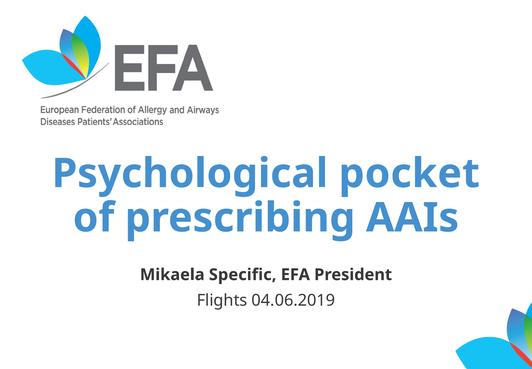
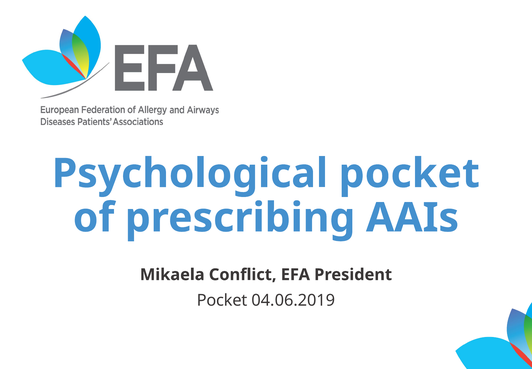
Specific: Specific -> Conflict (243, 274)
Flights: Flights -> Pocket (222, 300)
